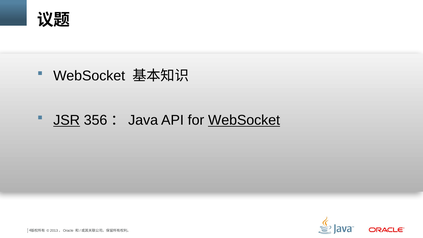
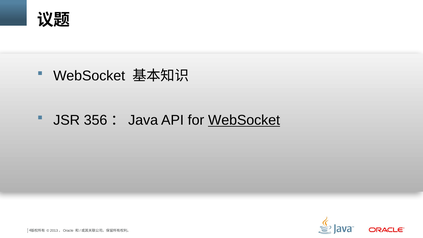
JSR underline: present -> none (67, 120)
